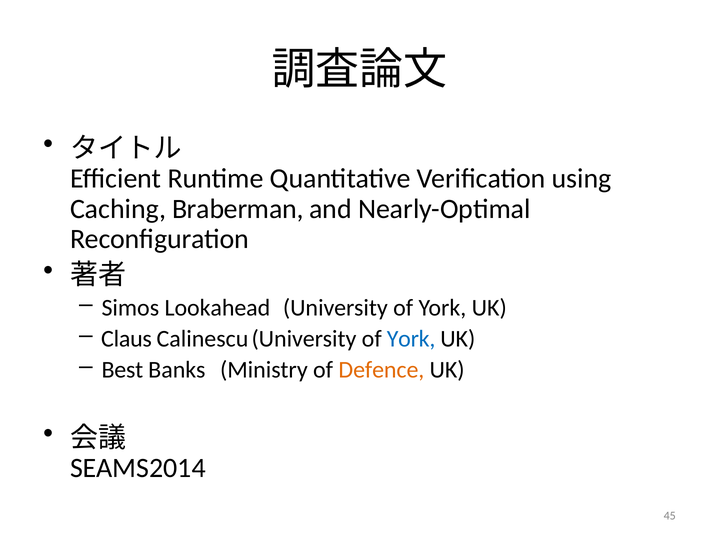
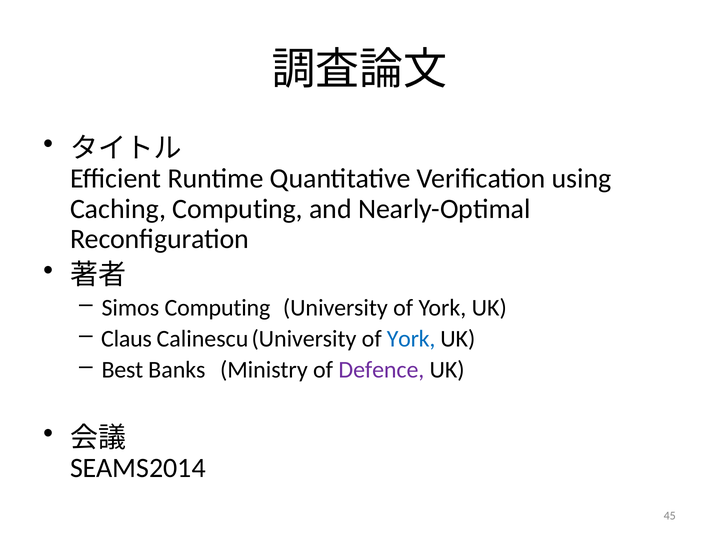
Caching Braberman: Braberman -> Computing (238, 209)
Simos Lookahead: Lookahead -> Computing (217, 307)
Defence colour: orange -> purple (381, 369)
